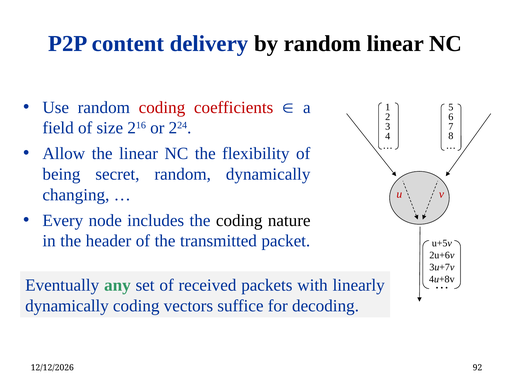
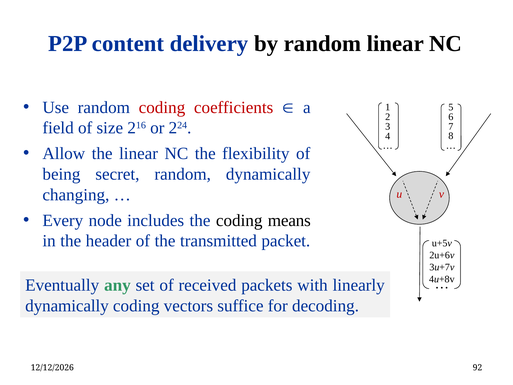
nature: nature -> means (289, 220)
